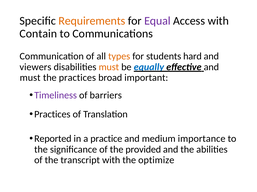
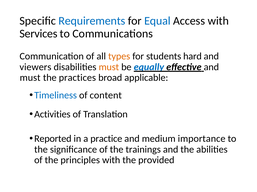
Requirements colour: orange -> blue (92, 21)
Equal colour: purple -> blue (157, 21)
Contain: Contain -> Services (38, 34)
important: important -> applicable (146, 78)
Timeliness colour: purple -> blue (56, 96)
barriers: barriers -> content (106, 96)
Practices: Practices -> Activities (52, 115)
provided: provided -> trainings (143, 150)
transcript: transcript -> principles (80, 161)
optimize: optimize -> provided (156, 161)
